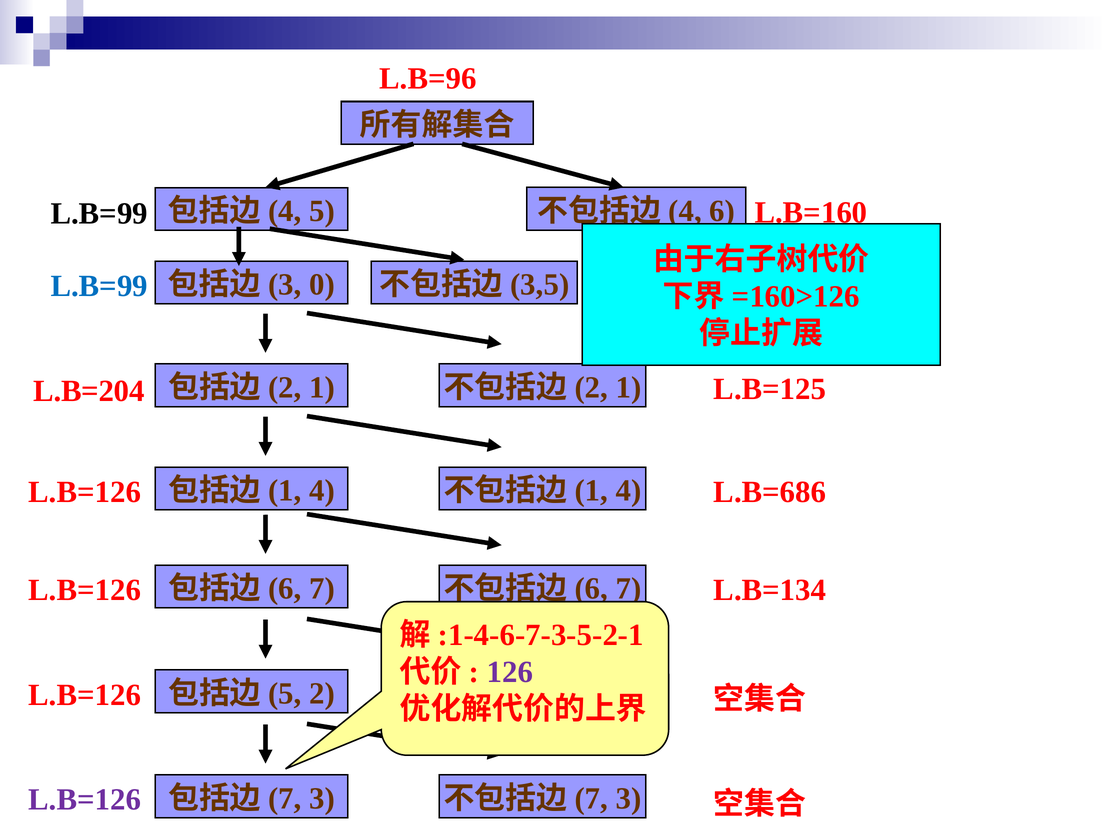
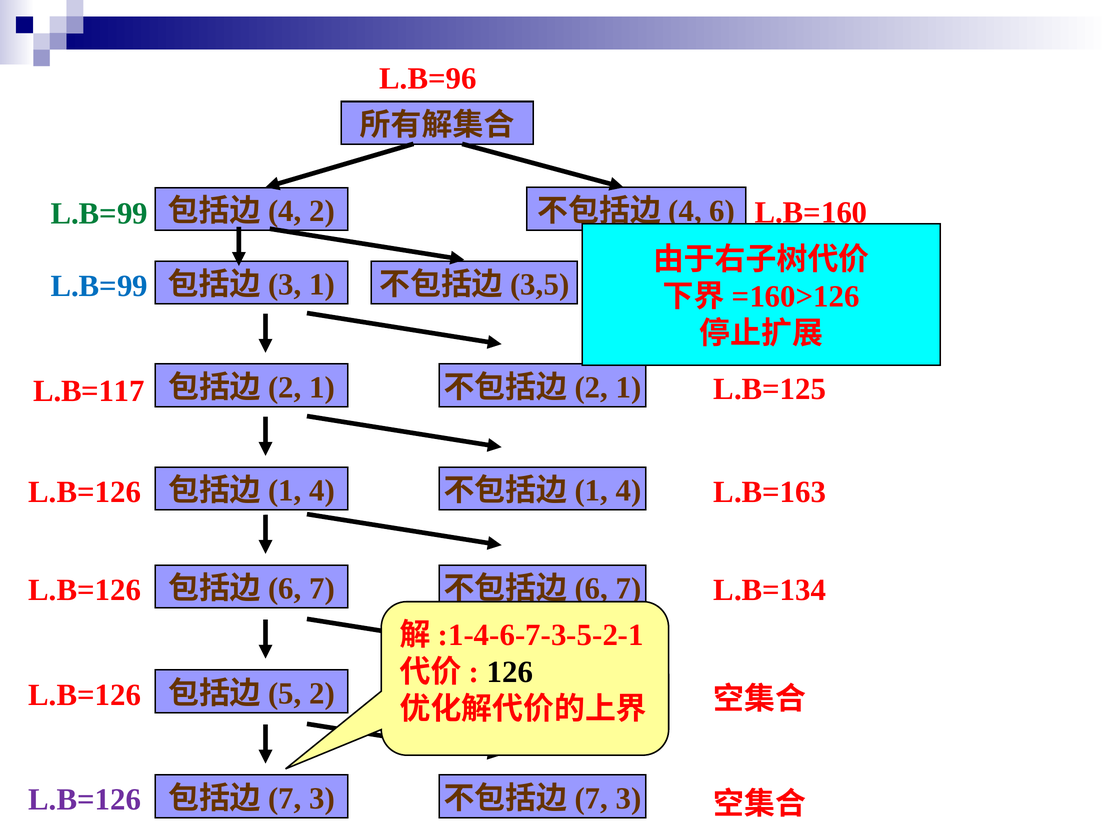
5: 5 -> 2 (322, 211)
L.B=99 colour: black -> green (99, 214)
0: 0 -> 1 (322, 285)
L.B=204: L.B=204 -> L.B=117 (89, 391)
L.B=686: L.B=686 -> L.B=163 (770, 492)
126 colour: purple -> black (510, 673)
